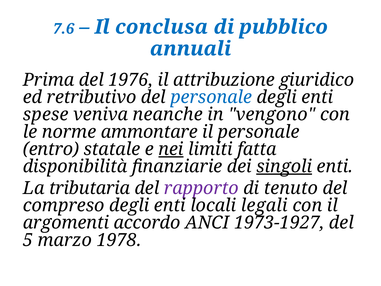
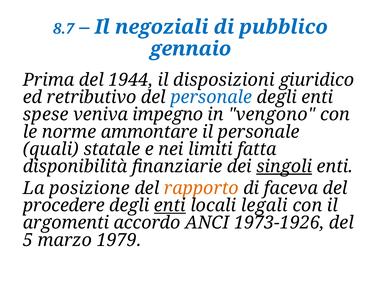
7.6: 7.6 -> 8.7 (64, 29)
conclusa: conclusa -> negoziali (162, 27)
annuali: annuali -> gennaio (191, 49)
1976: 1976 -> 1944 (131, 80)
attribuzione: attribuzione -> disposizioni (224, 80)
neanche: neanche -> impegno (168, 114)
entro: entro -> quali (51, 149)
nei underline: present -> none (171, 149)
tributaria: tributaria -> posizione (89, 188)
rapporto colour: purple -> orange (201, 188)
tenuto: tenuto -> faceva (291, 188)
compreso: compreso -> procedere (64, 205)
enti underline: none -> present (170, 205)
1973-1927: 1973-1927 -> 1973-1926 (279, 223)
1978: 1978 -> 1979 (119, 240)
